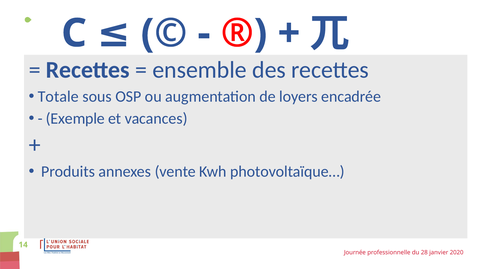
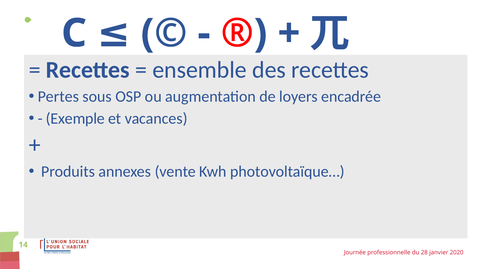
Totale: Totale -> Pertes (58, 96)
